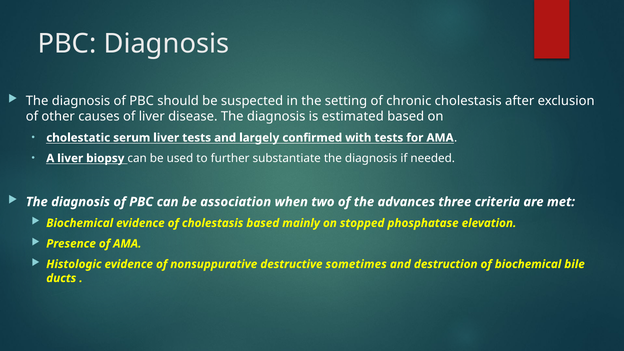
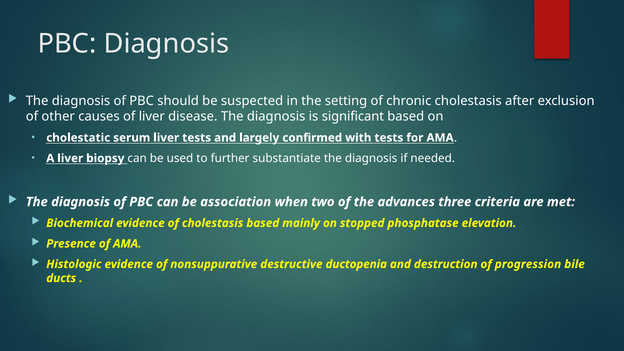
estimated: estimated -> significant (353, 117)
sometimes: sometimes -> ductopenia (356, 264)
of biochemical: biochemical -> progression (528, 264)
